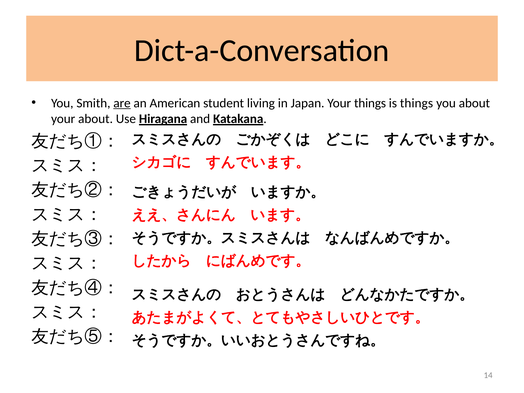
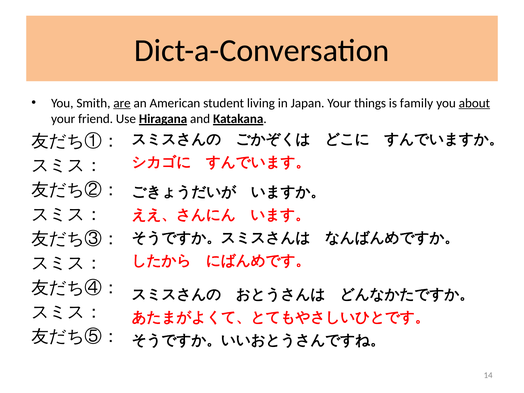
is things: things -> family (417, 103)
about underline: none -> present (474, 103)
your about: about -> friend (96, 119)
